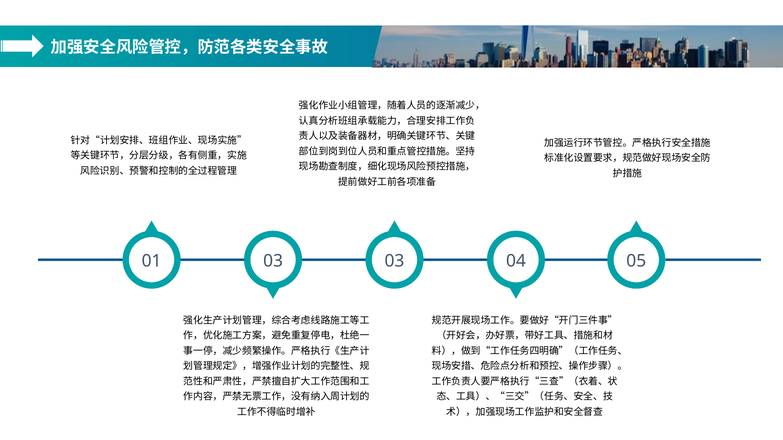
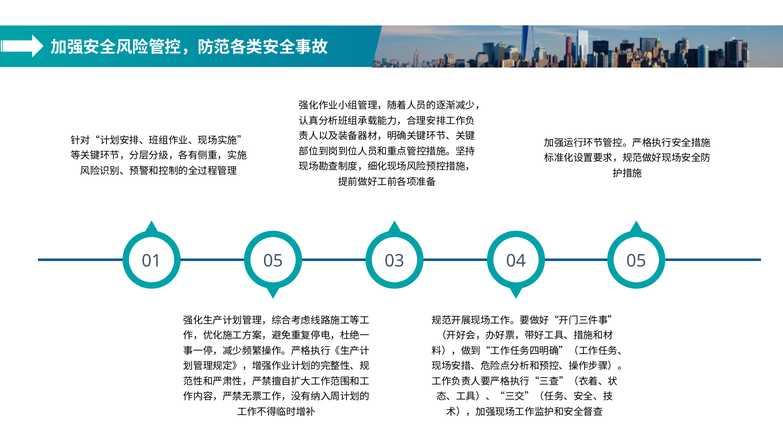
01 03: 03 -> 05 (273, 261)
